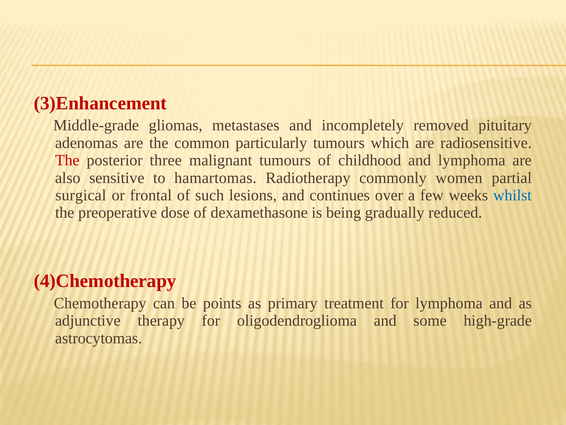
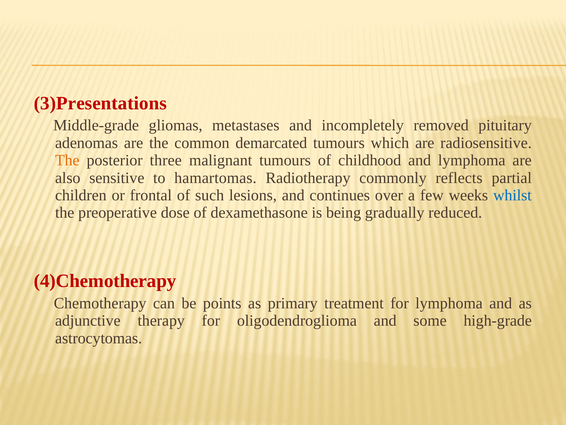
3)Enhancement: 3)Enhancement -> 3)Presentations (100, 103)
particularly: particularly -> demarcated (271, 143)
The colour: red -> orange (67, 160)
women: women -> reflects (459, 178)
surgical: surgical -> children (81, 195)
